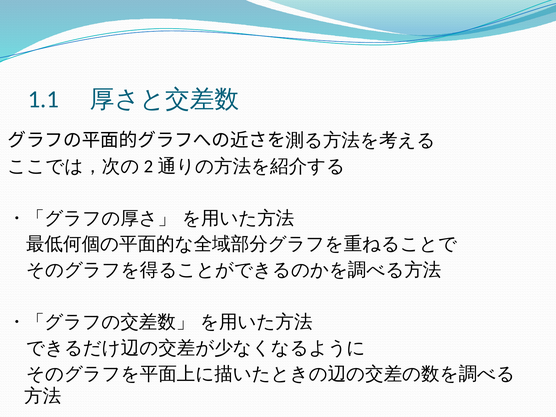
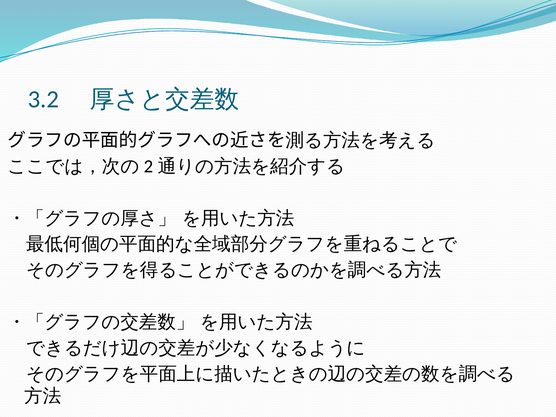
1.1: 1.1 -> 3.2 (43, 99)
